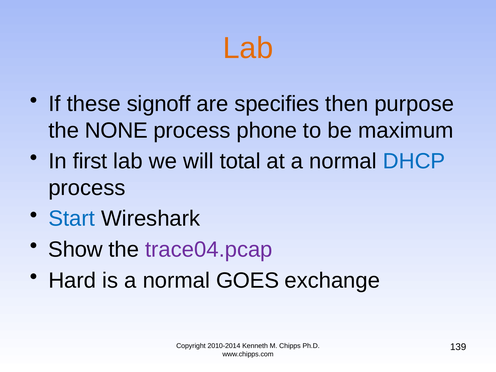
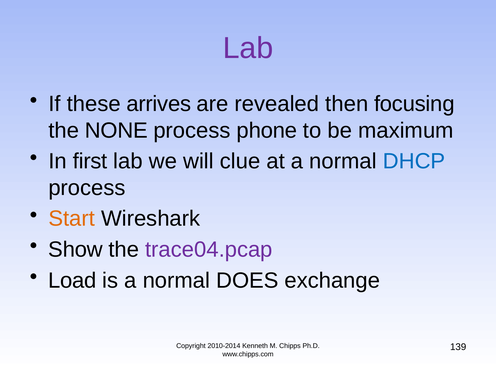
Lab colour: orange -> purple (248, 48)
signoff: signoff -> arrives (159, 104)
specifies: specifies -> revealed (277, 104)
purpose: purpose -> focusing (414, 104)
total: total -> clue (240, 161)
Start colour: blue -> orange (72, 219)
Hard: Hard -> Load (72, 280)
GOES: GOES -> DOES (247, 280)
